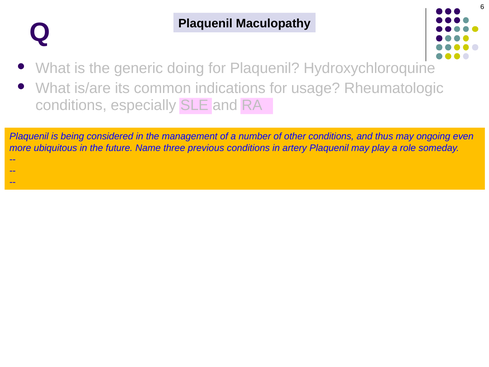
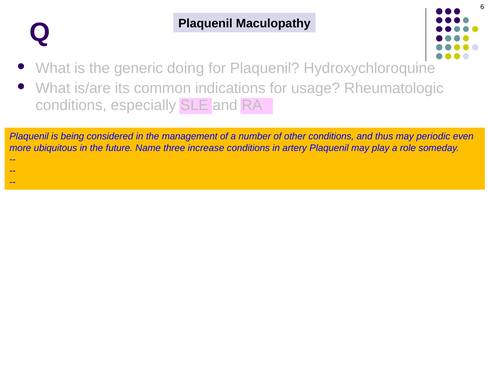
ongoing: ongoing -> periodic (433, 136)
previous: previous -> increase (206, 148)
